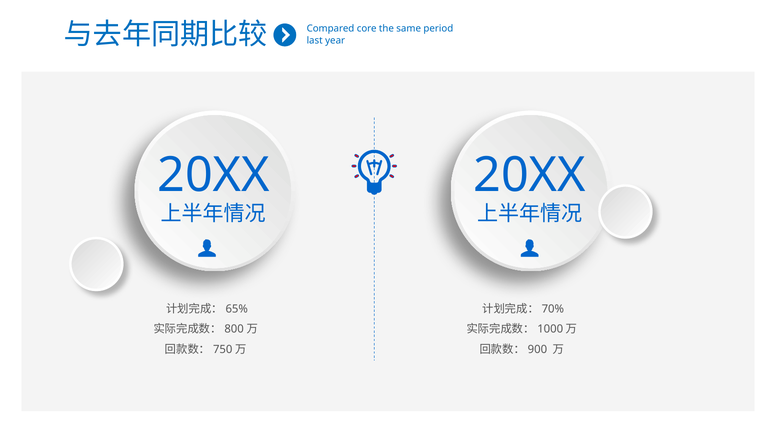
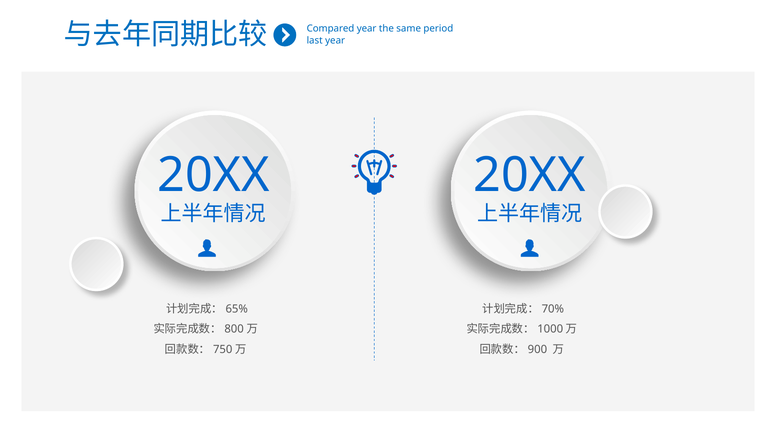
Compared core: core -> year (367, 29)
